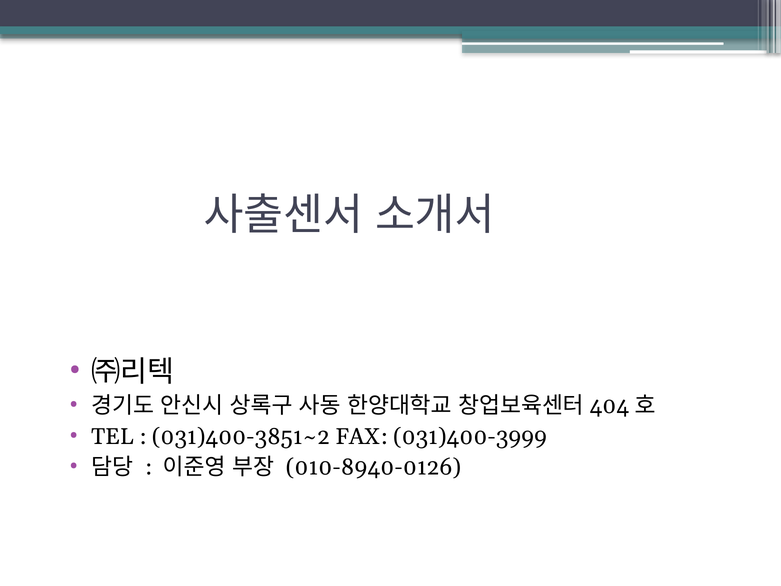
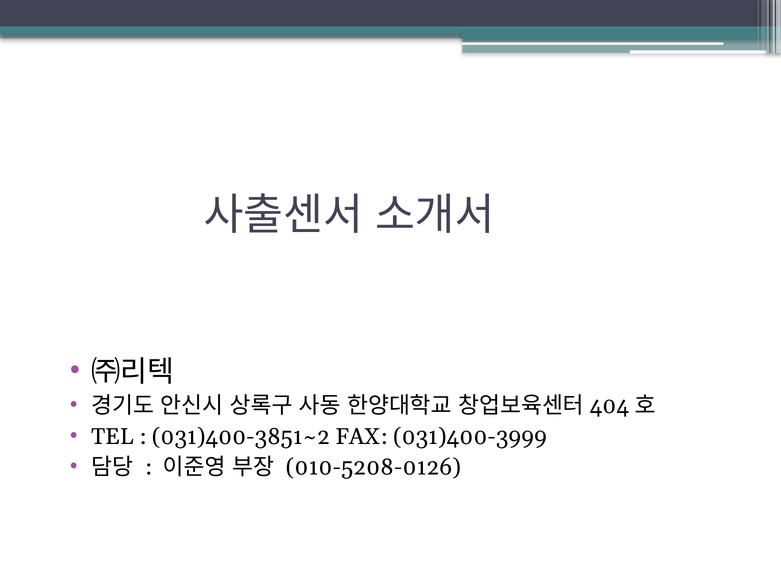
010-8940-0126: 010-8940-0126 -> 010-5208-0126 (373, 467)
